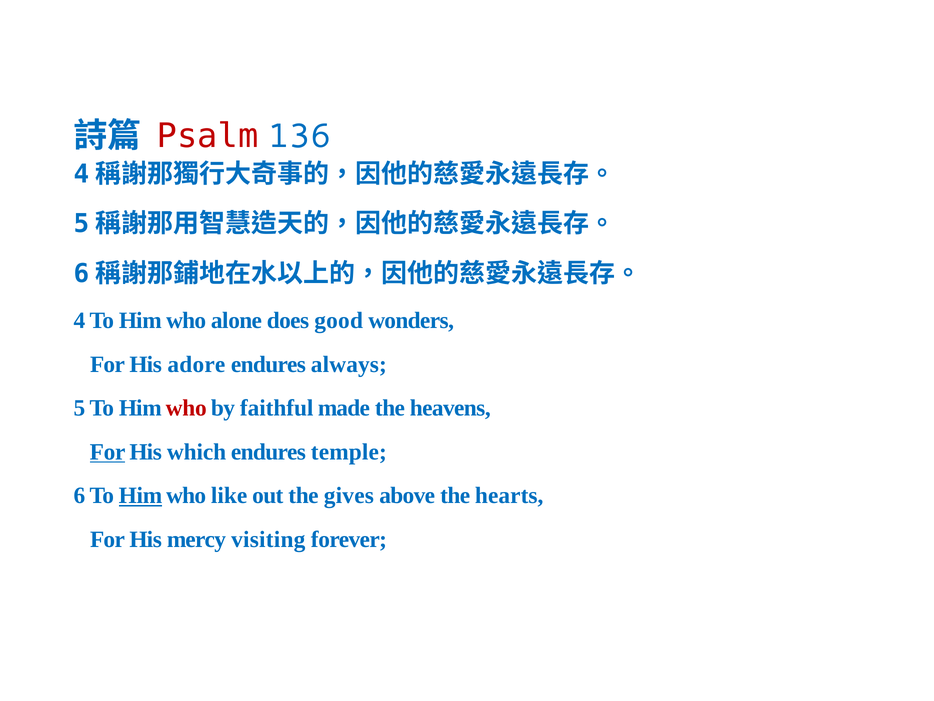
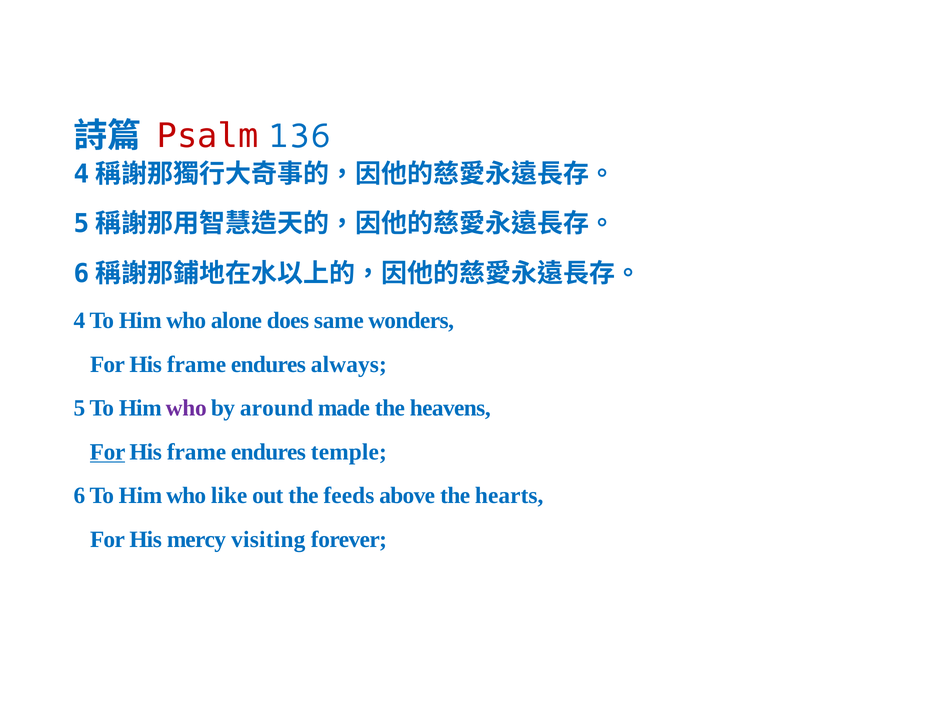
good: good -> same (339, 321)
adore: adore -> frame (197, 364)
who colour: red -> purple (186, 408)
faithful: faithful -> around (277, 408)
which: which -> frame (197, 452)
Him underline: present -> none (140, 495)
gives: gives -> feeds (349, 495)
